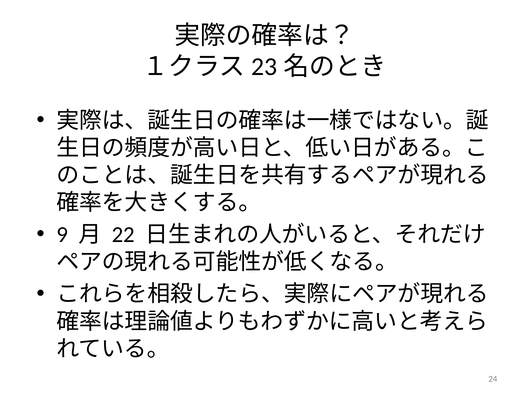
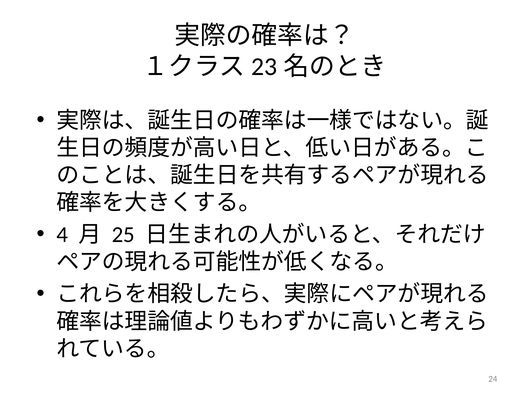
9: 9 -> 4 (62, 235)
22: 22 -> 25 (123, 235)
